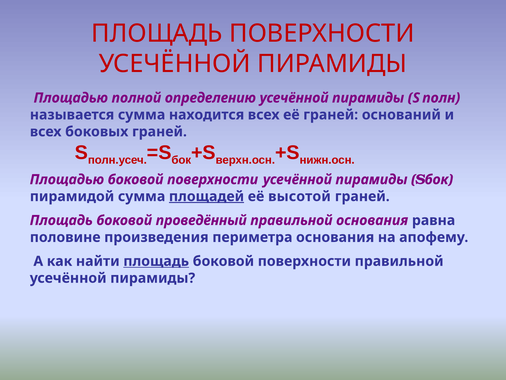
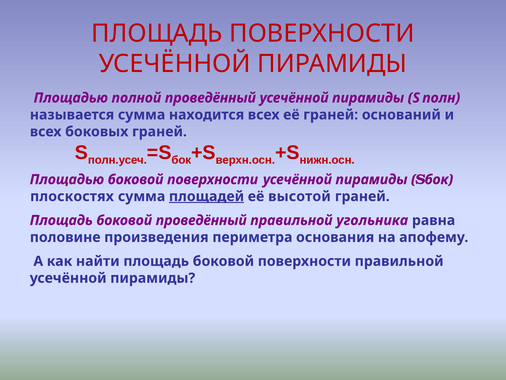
полной определению: определению -> проведённый (210, 98)
пирамидой: пирамидой -> плоскостях (72, 196)
правильной основания: основания -> угольника (372, 220)
площадь underline: present -> none (156, 261)
